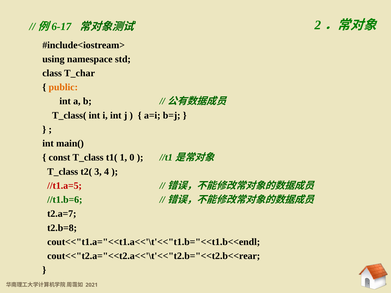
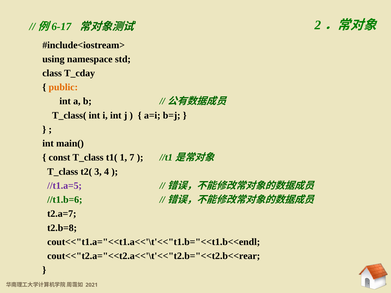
T_char: T_char -> T_cday (80, 73)
0: 0 -> 7 (132, 158)
//t1.a=5 colour: red -> purple (65, 186)
